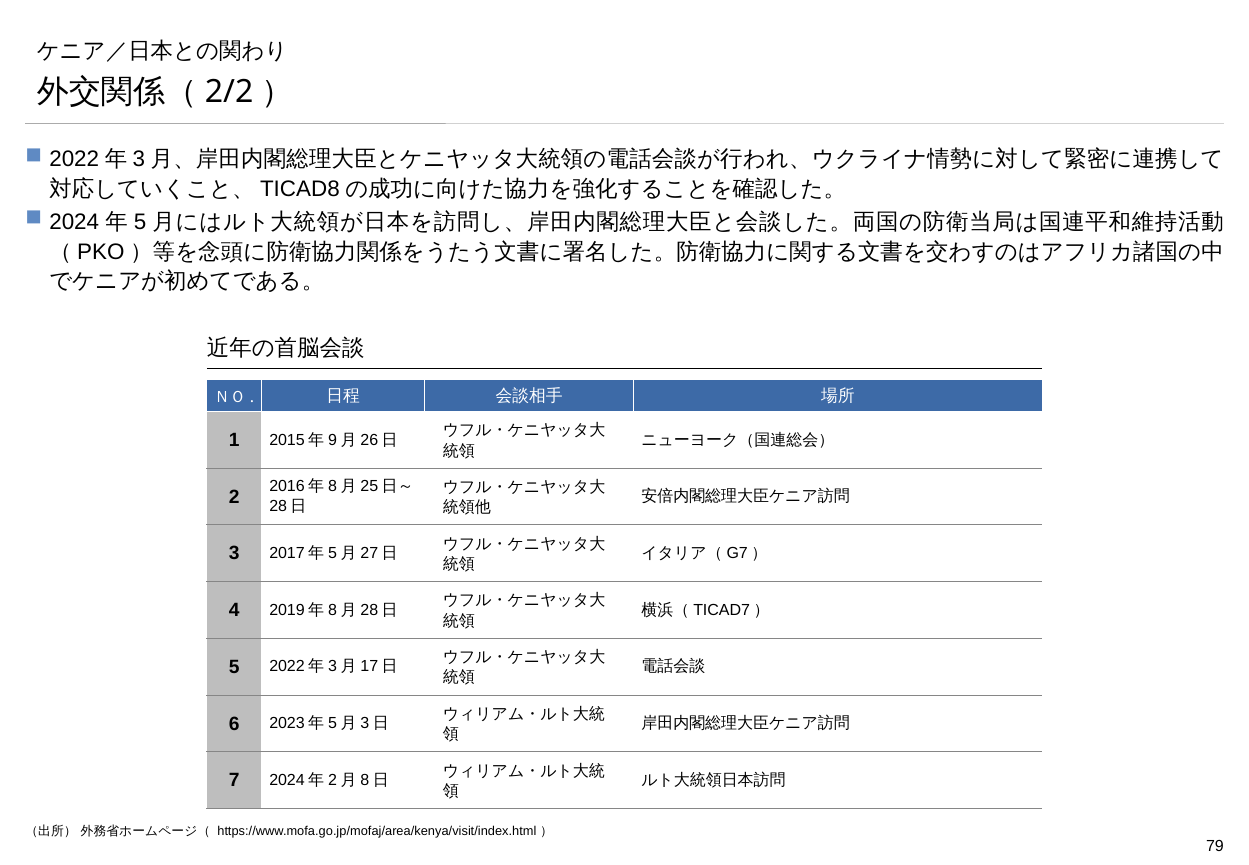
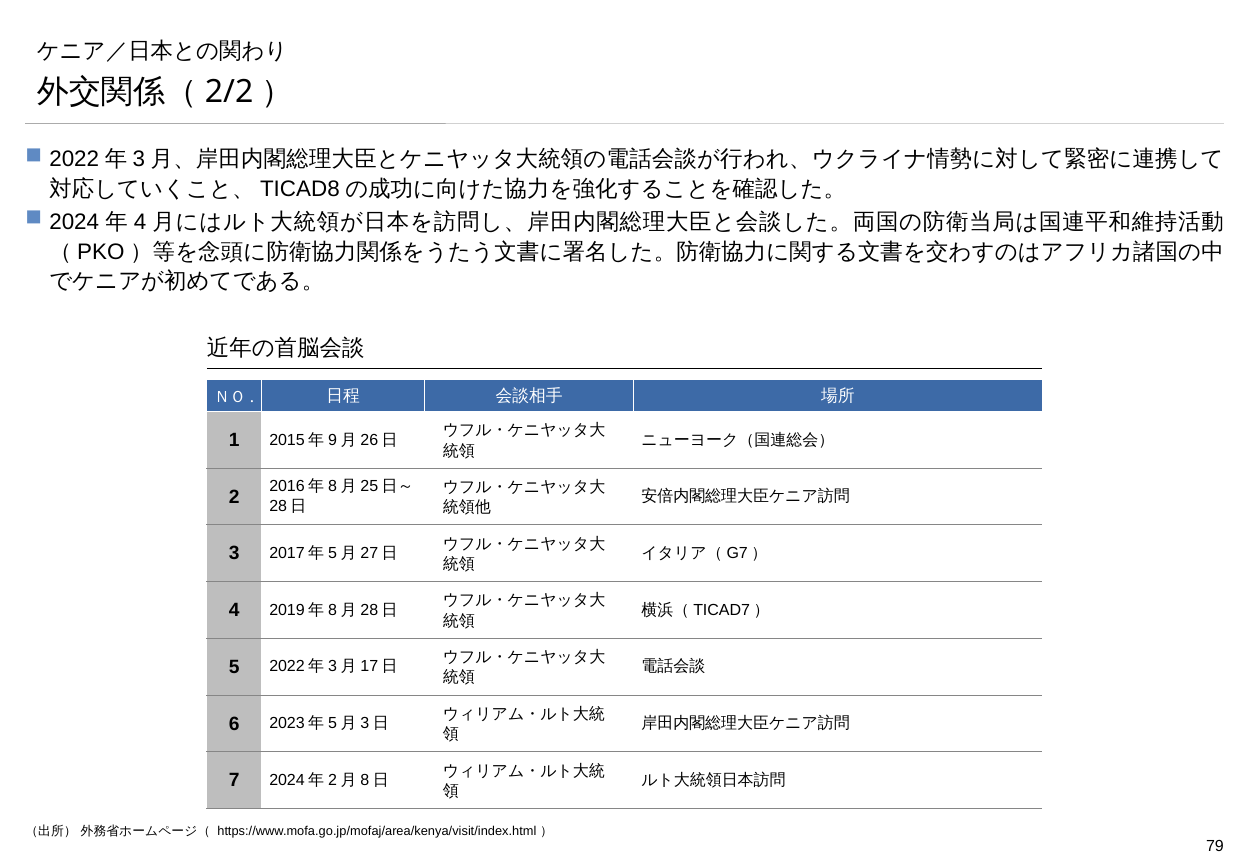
5: 5 -> 4 (140, 222)
